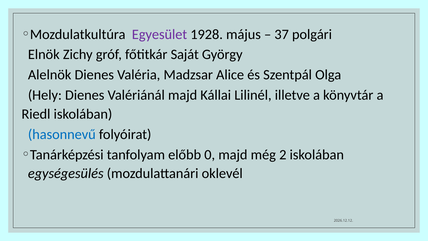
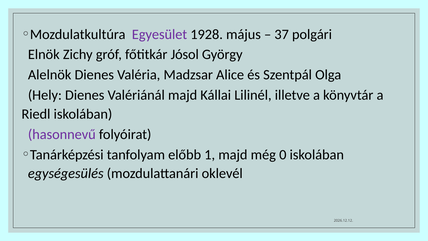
Saját: Saját -> Jósol (185, 55)
hasonnevű colour: blue -> purple (62, 134)
0: 0 -> 1 (210, 154)
2: 2 -> 0 (283, 154)
